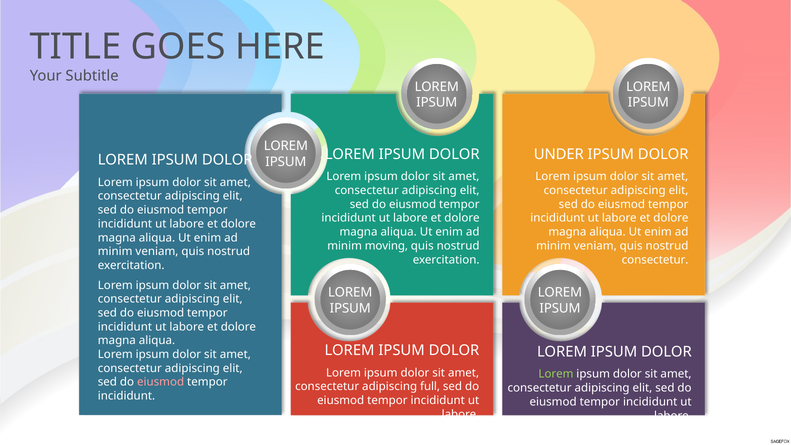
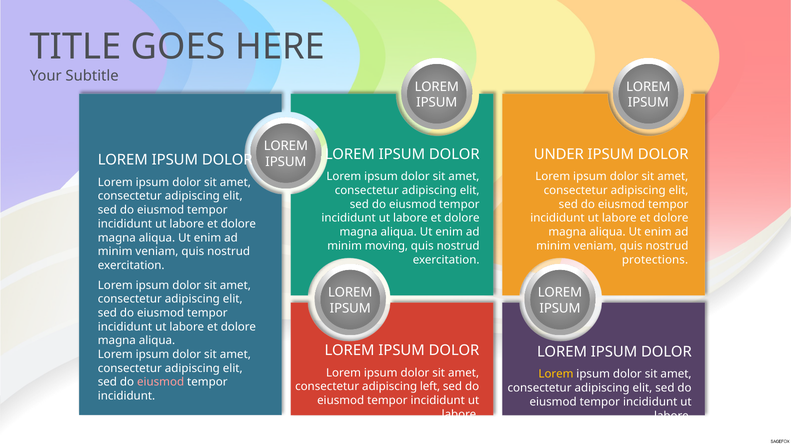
consectetur: consectetur -> protections (655, 260)
Lorem colour: light green -> yellow (556, 374)
full: full -> left (430, 387)
